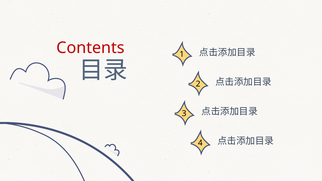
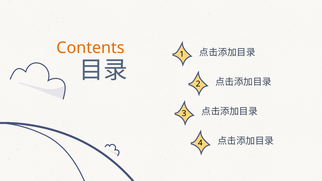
Contents colour: red -> orange (91, 48)
